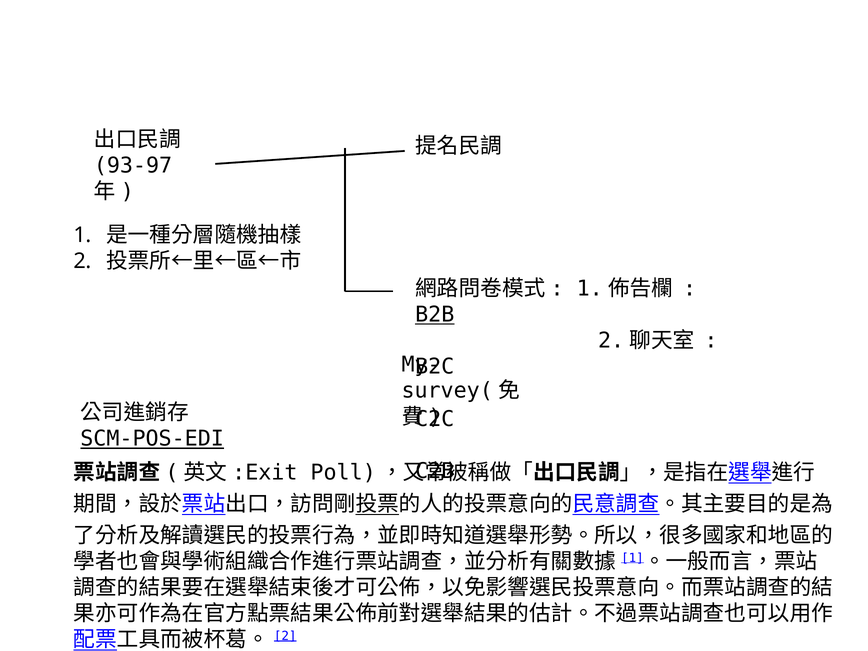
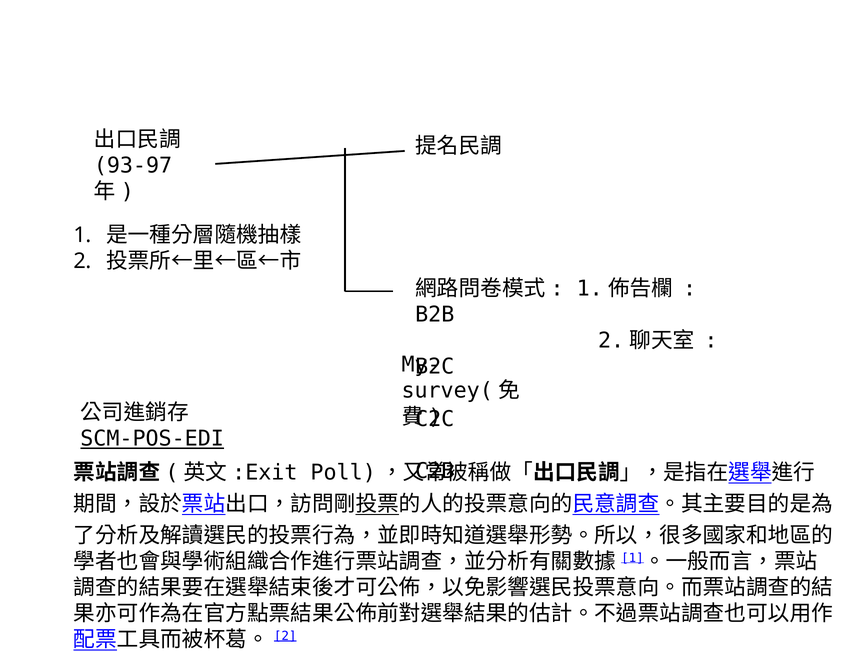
B2B underline: present -> none (435, 315)
